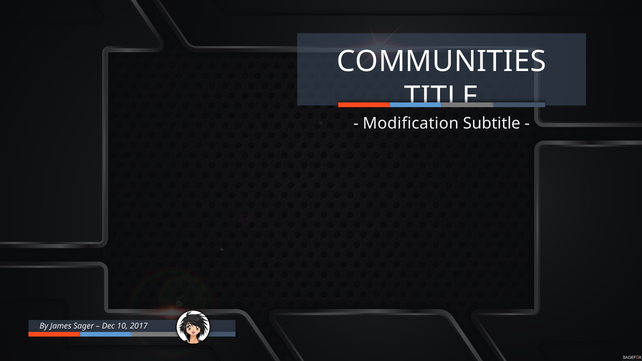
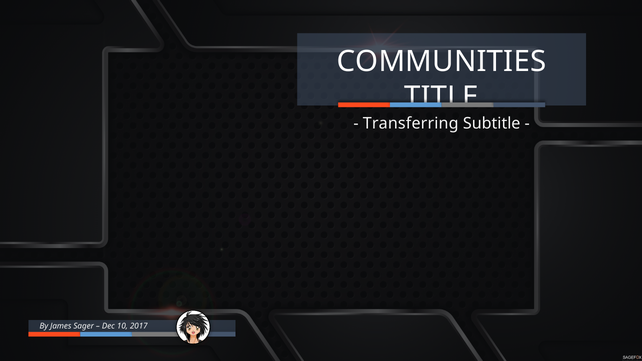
Modification: Modification -> Transferring (411, 123)
